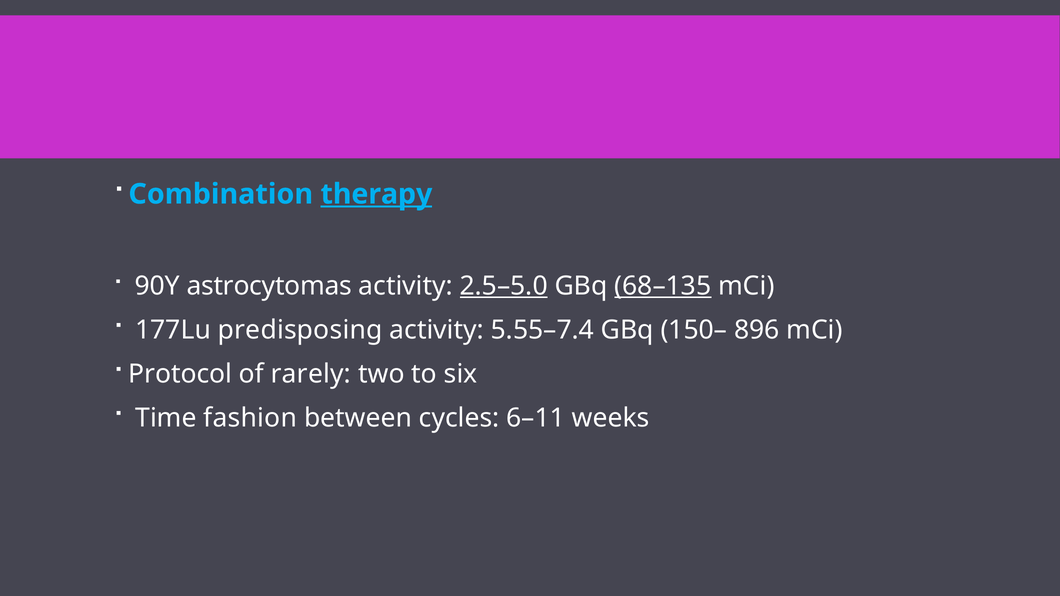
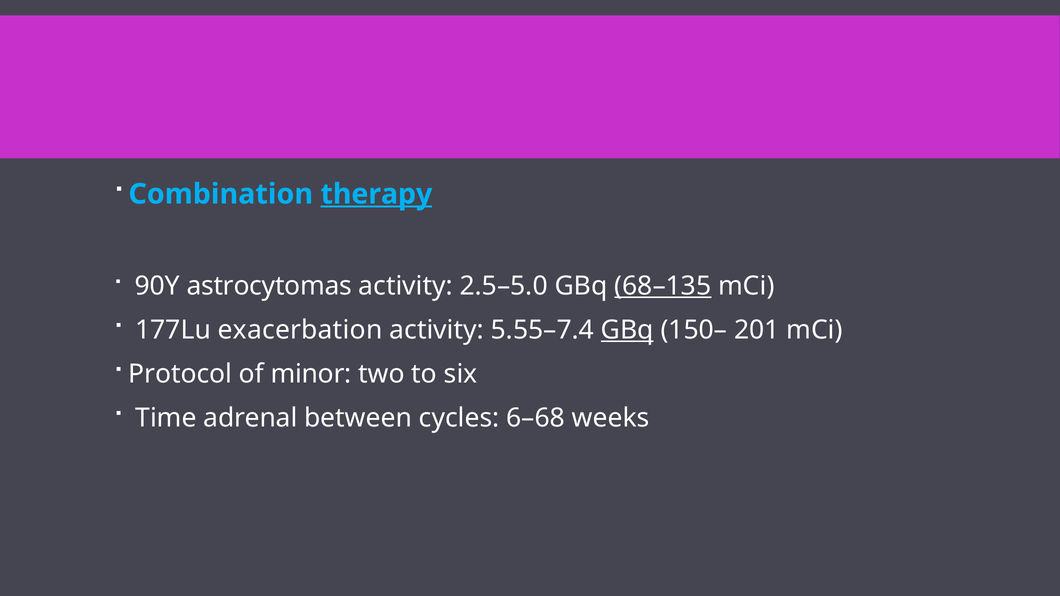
2.5–5.0 underline: present -> none (504, 286)
predisposing: predisposing -> exacerbation (300, 330)
GBq underline: none -> present (627, 330)
896: 896 -> 201 (757, 330)
rarely: rarely -> minor (311, 374)
fashion: fashion -> adrenal (250, 418)
6–11: 6–11 -> 6–68 (536, 418)
